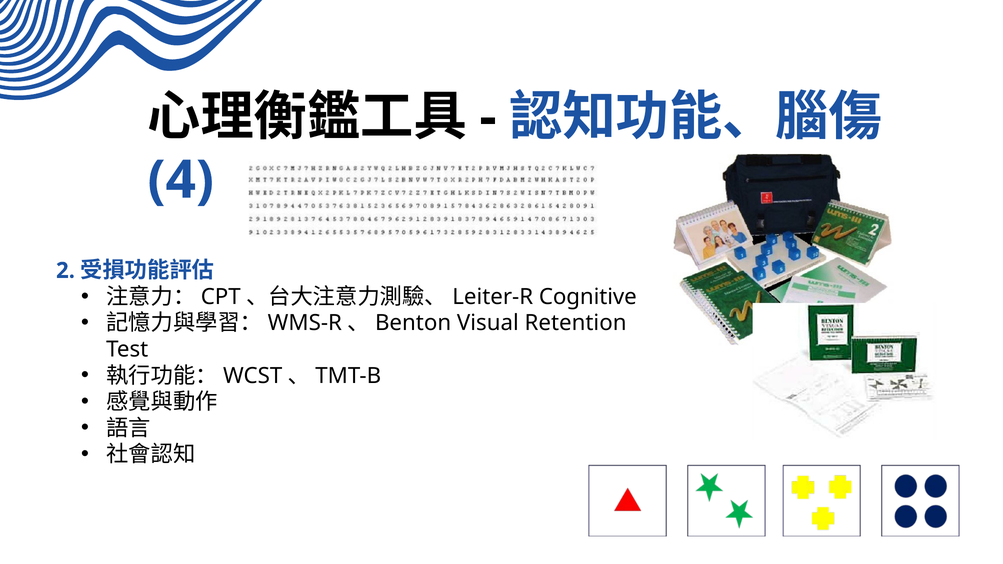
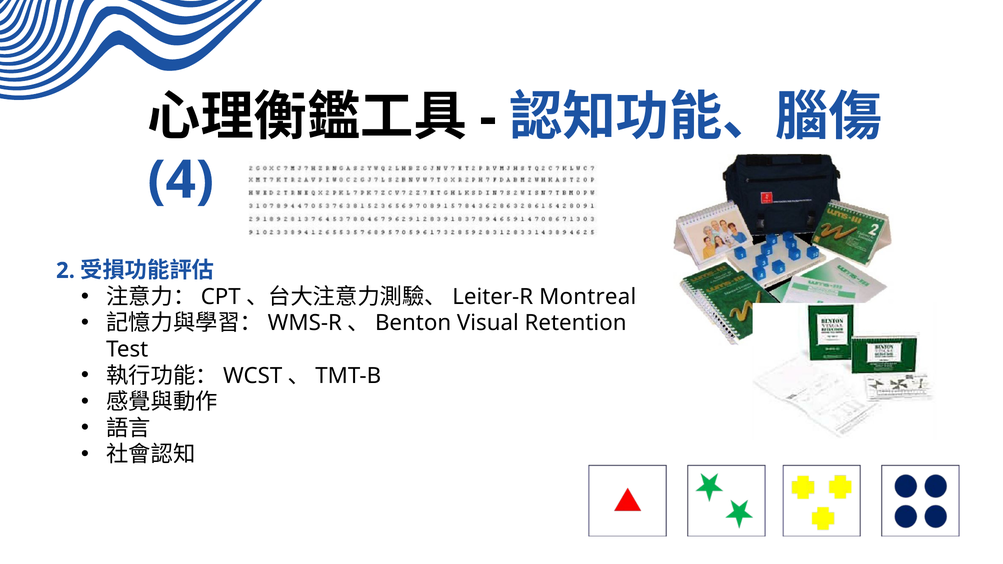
Cognitive: Cognitive -> Montreal (588, 297)
